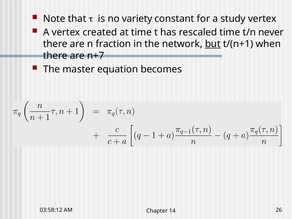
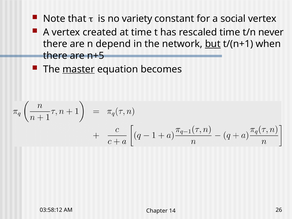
study: study -> social (233, 19)
fraction: fraction -> depend (113, 44)
n+7: n+7 -> n+5 (96, 56)
master underline: none -> present (79, 69)
